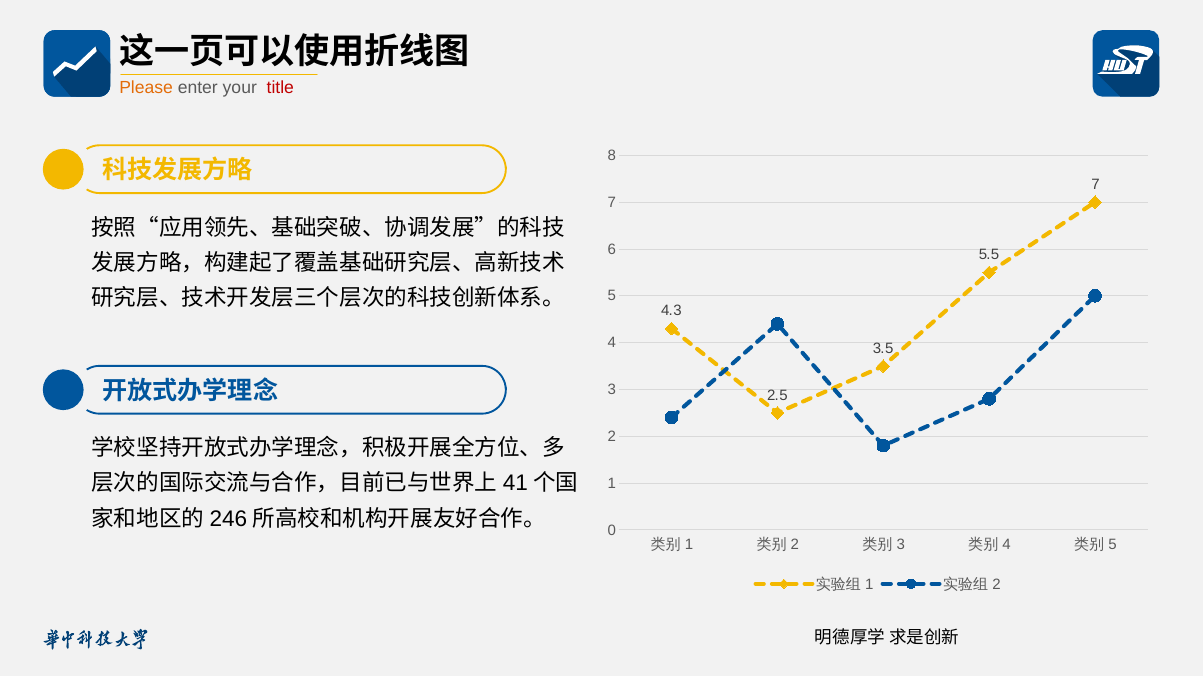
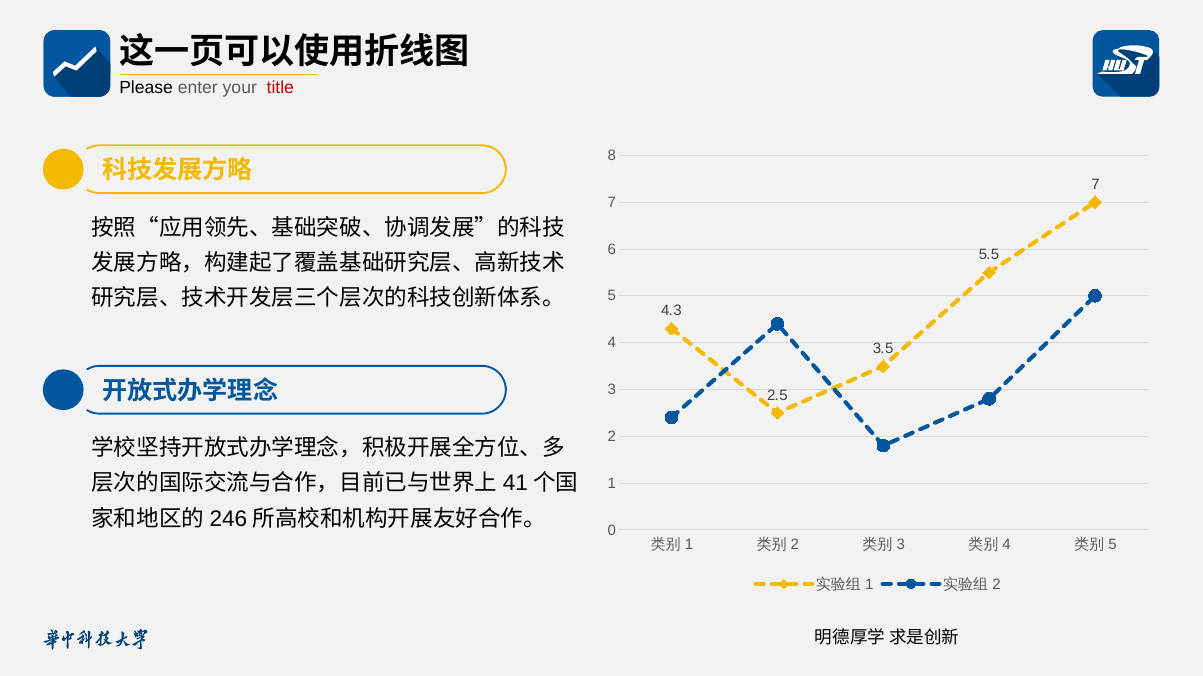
Please colour: orange -> black (146, 88)
